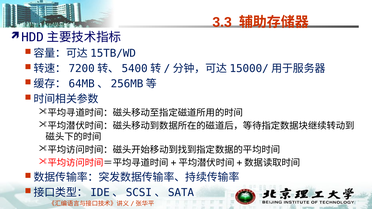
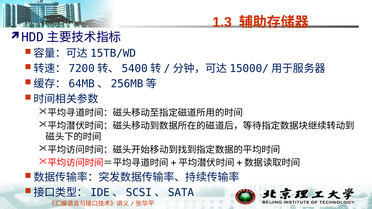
3.3: 3.3 -> 1.3 (222, 22)
